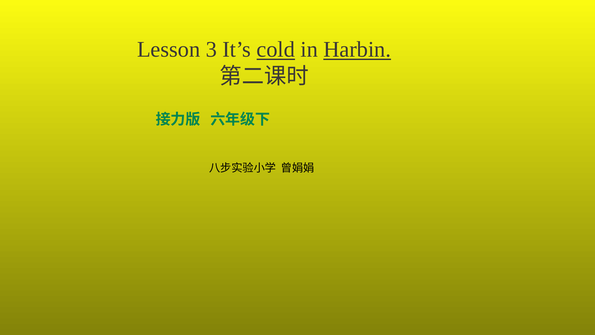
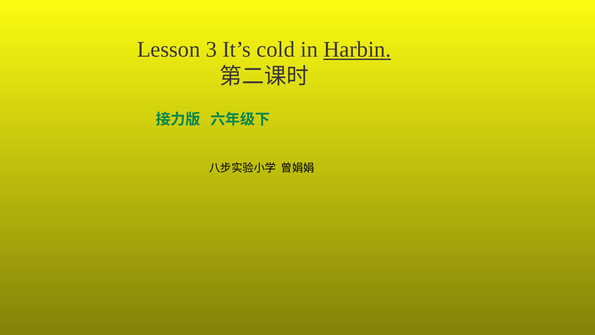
cold underline: present -> none (276, 50)
